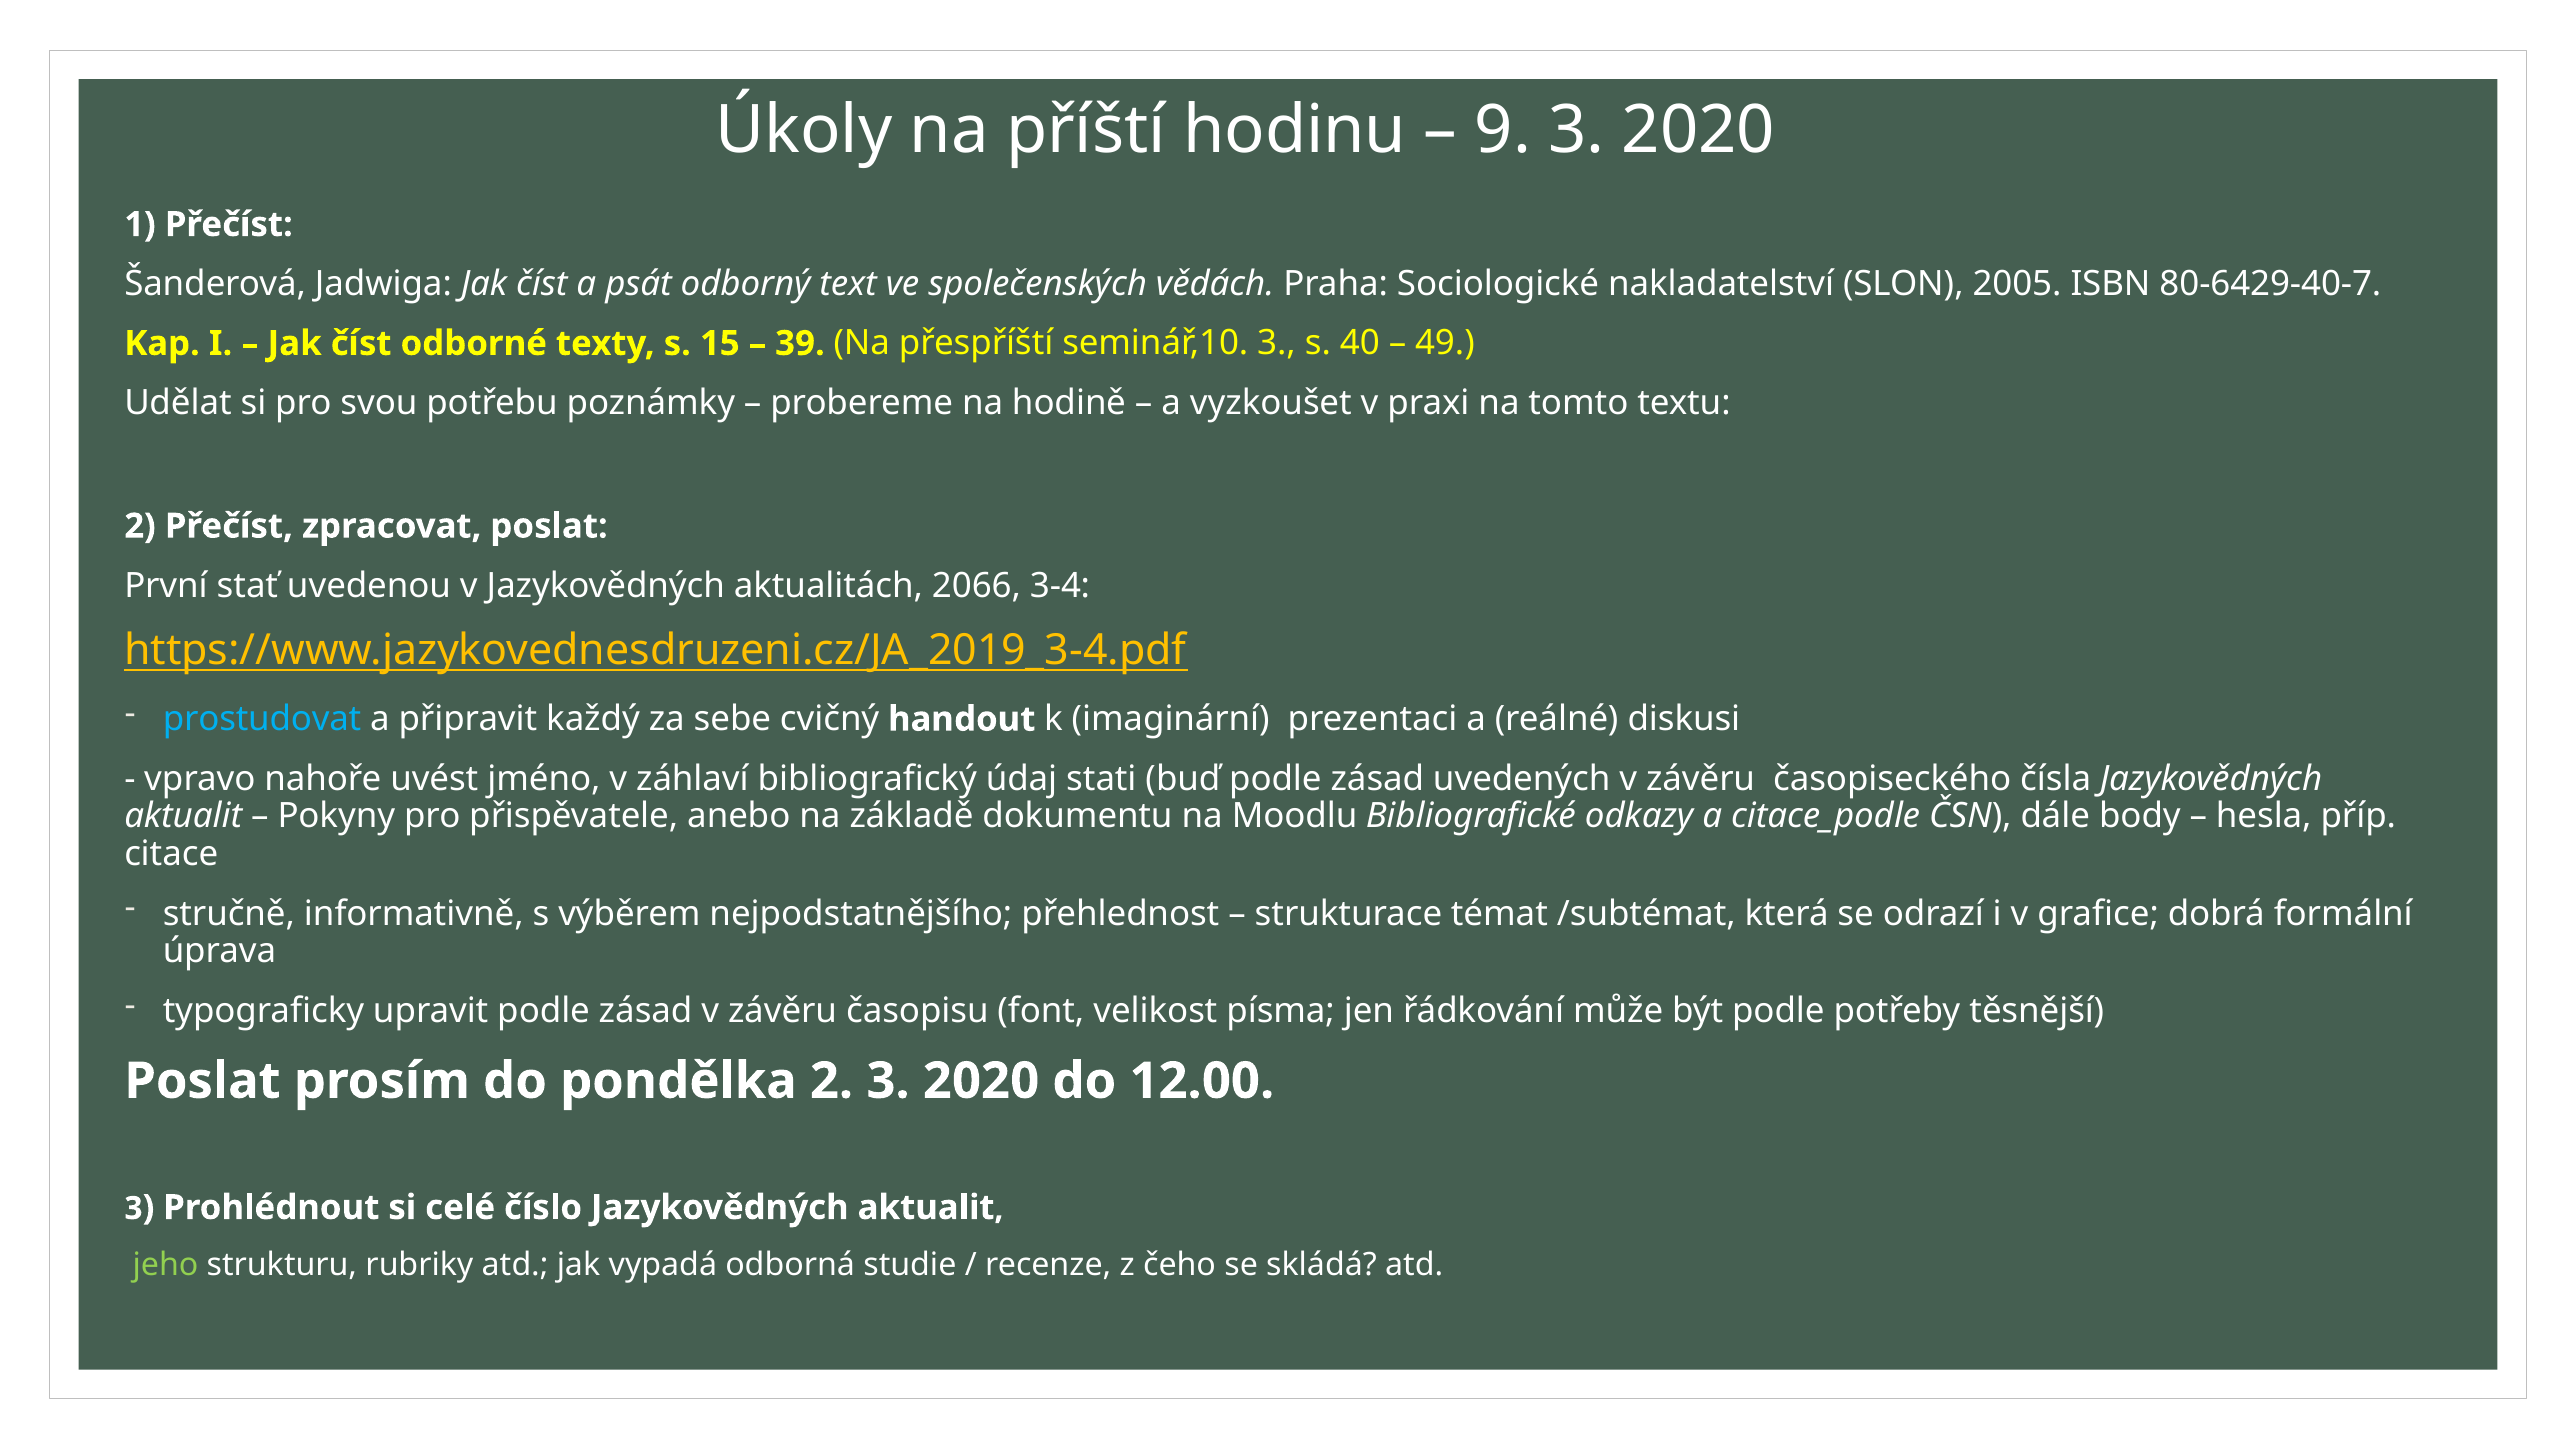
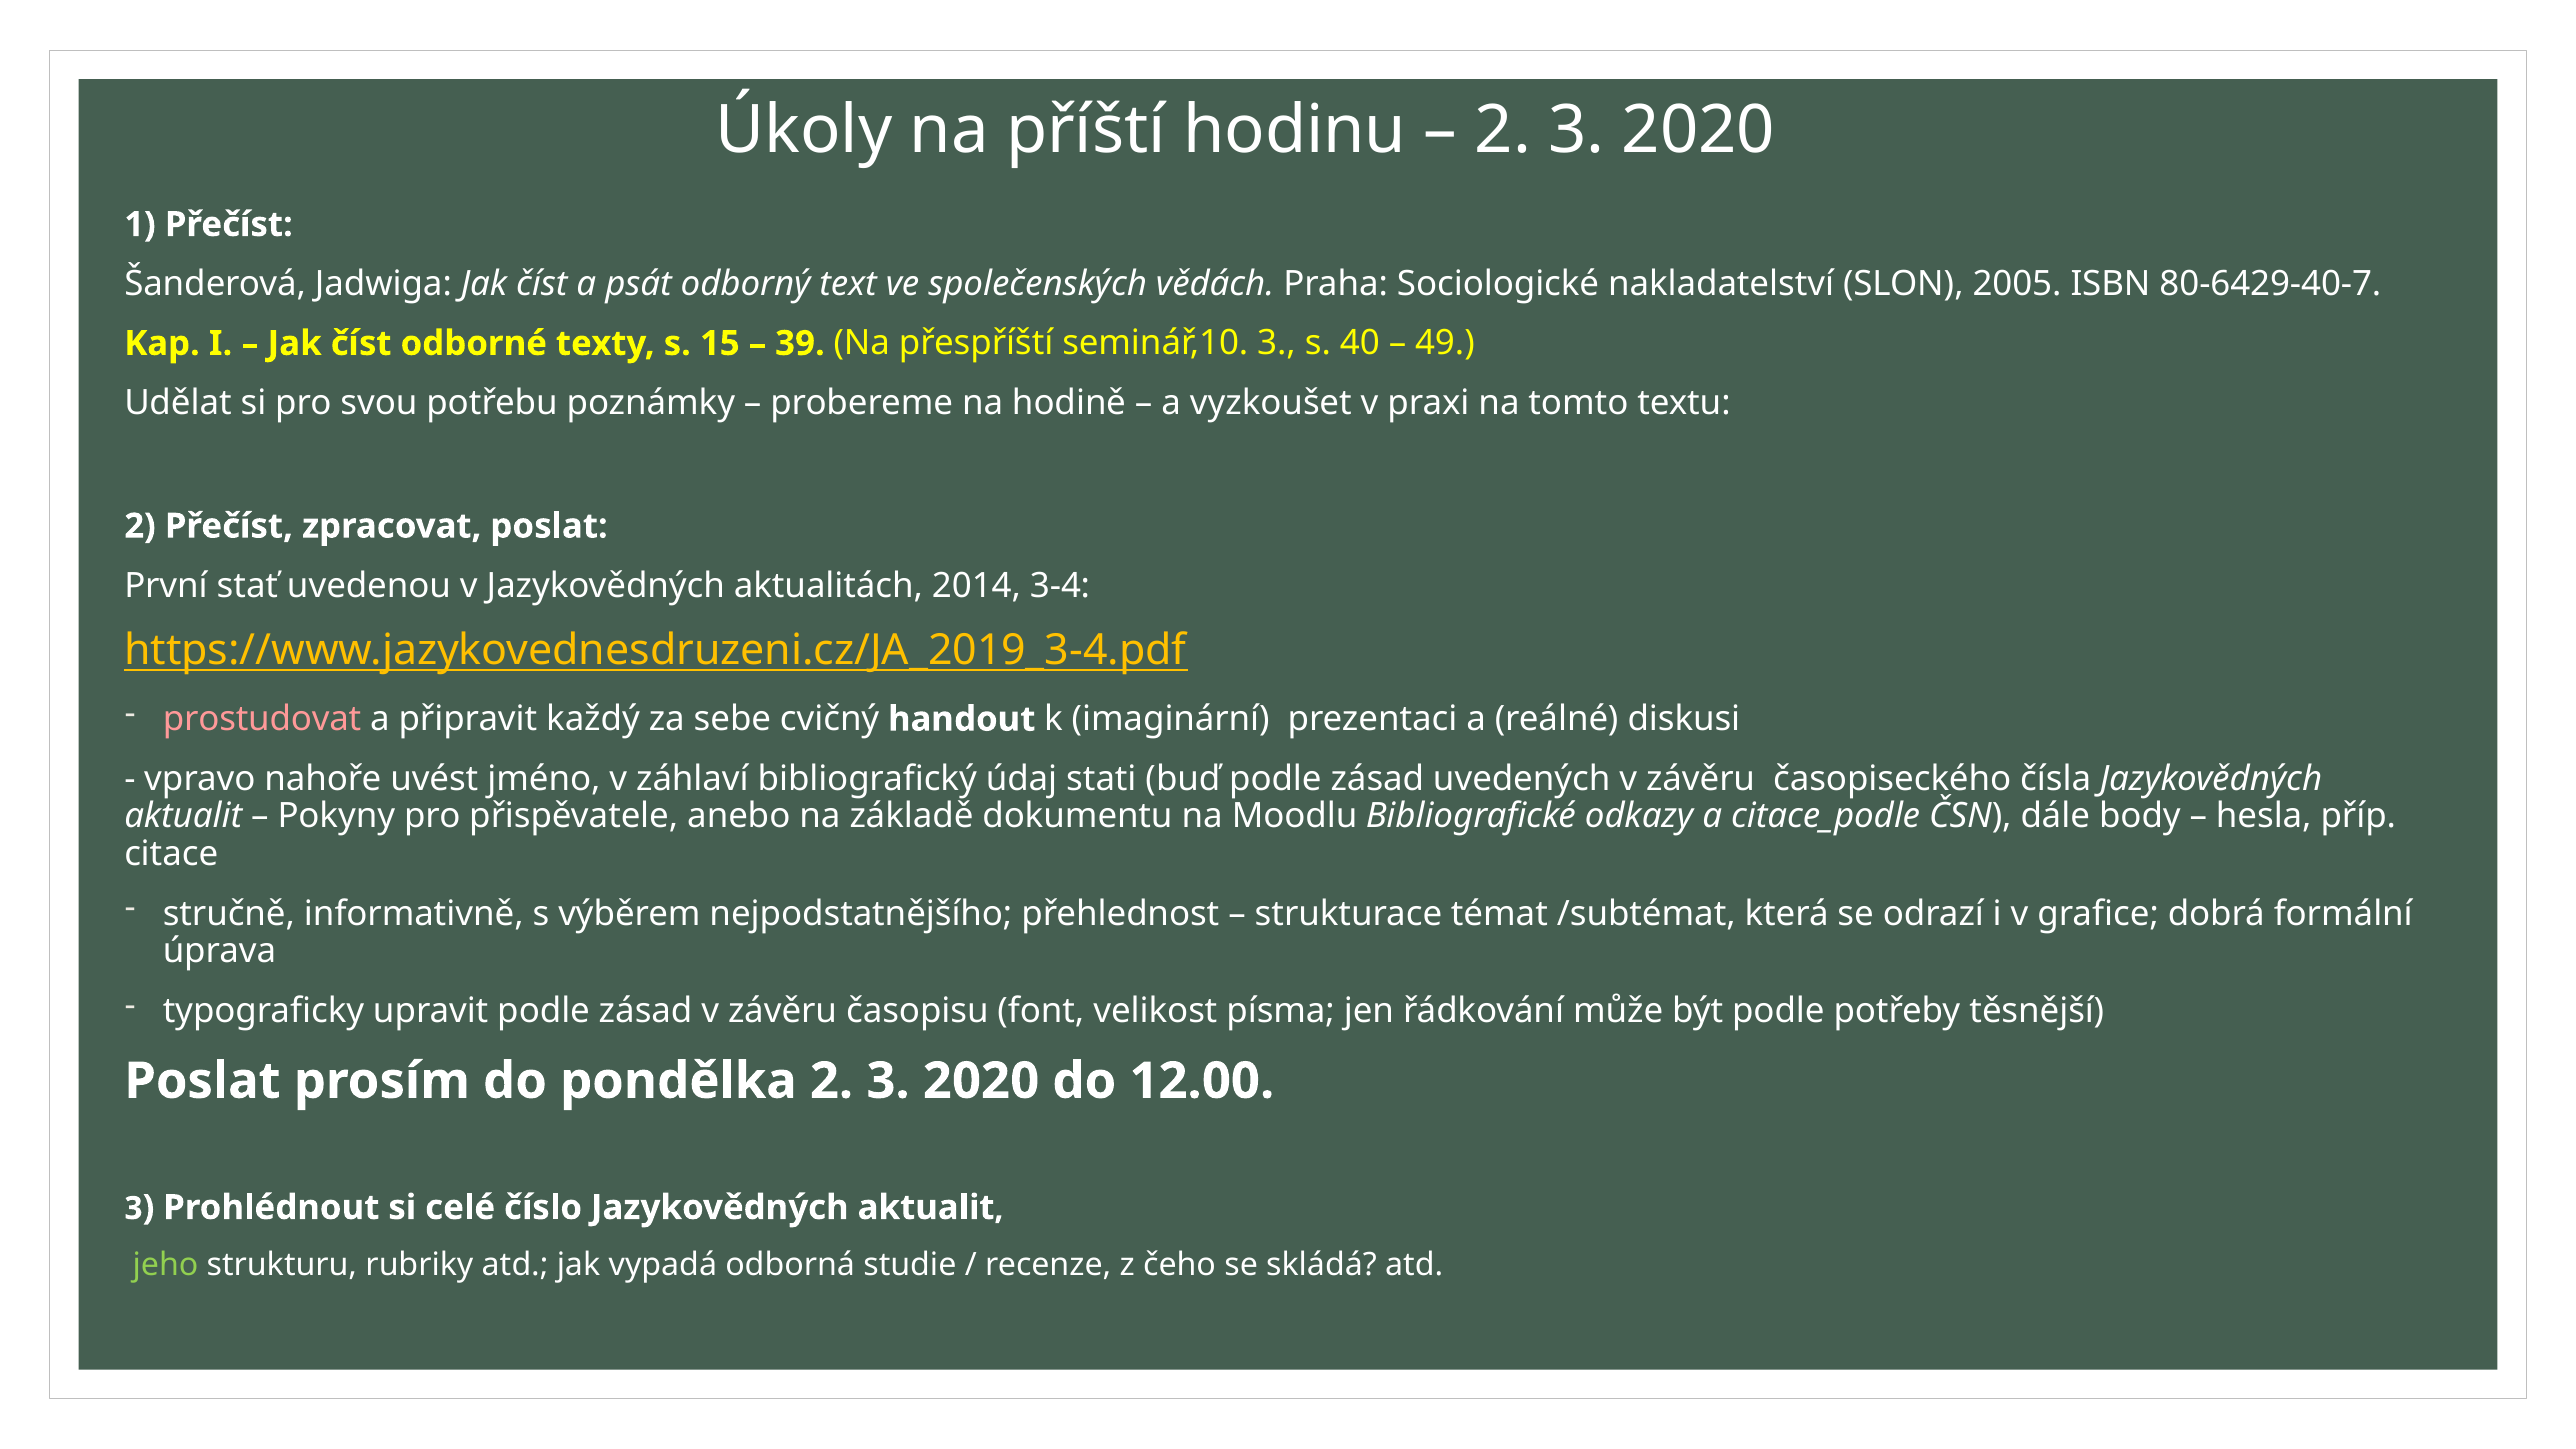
9: 9 -> 2 (1503, 131)
2066: 2066 -> 2014 (976, 586)
prostudovat colour: light blue -> pink (262, 719)
